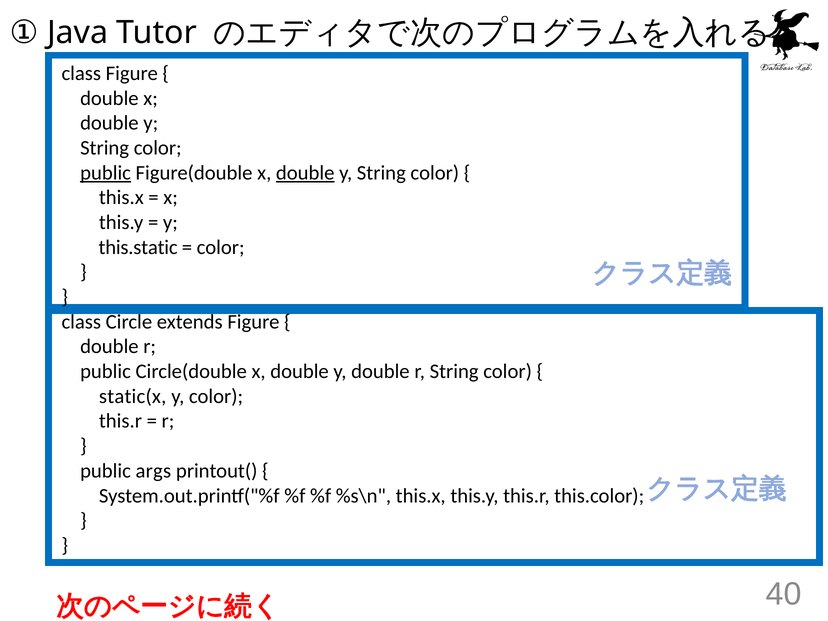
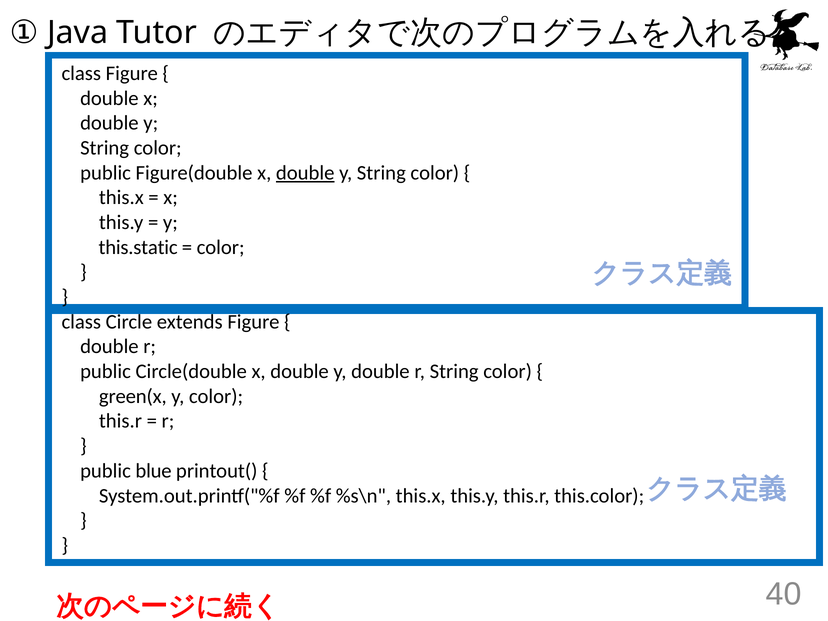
public underline: present -> none (106, 173)
static(x: static(x -> green(x (133, 396)
args: args -> blue (154, 471)
